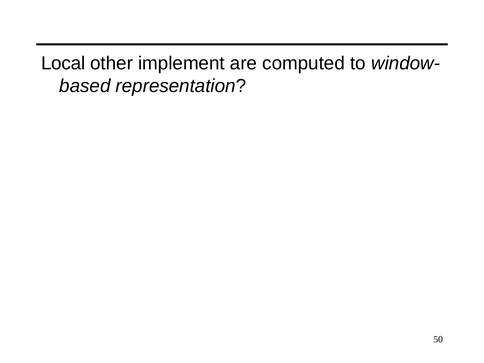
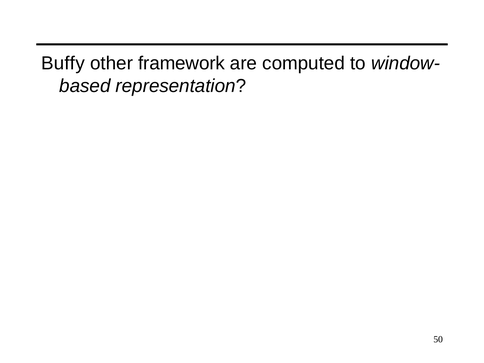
Local: Local -> Buffy (63, 63)
implement: implement -> framework (182, 63)
